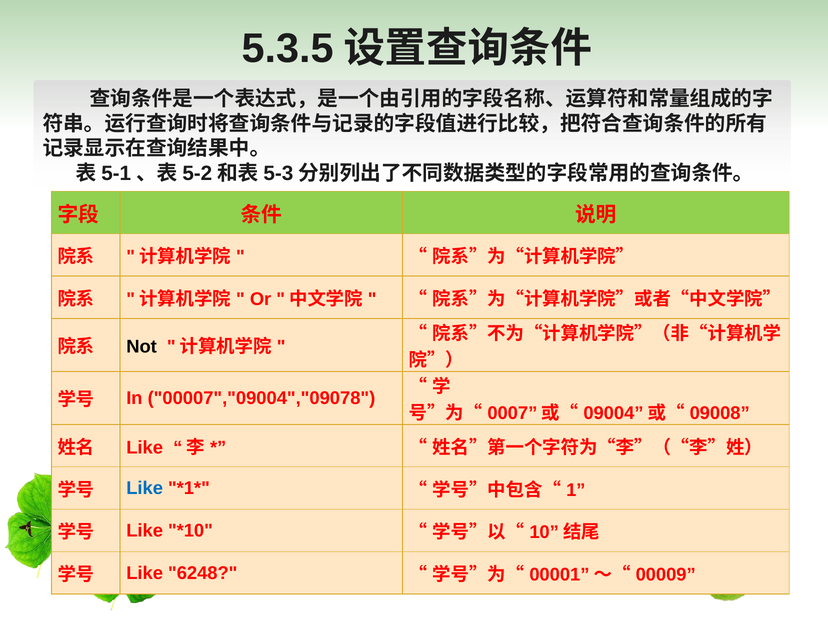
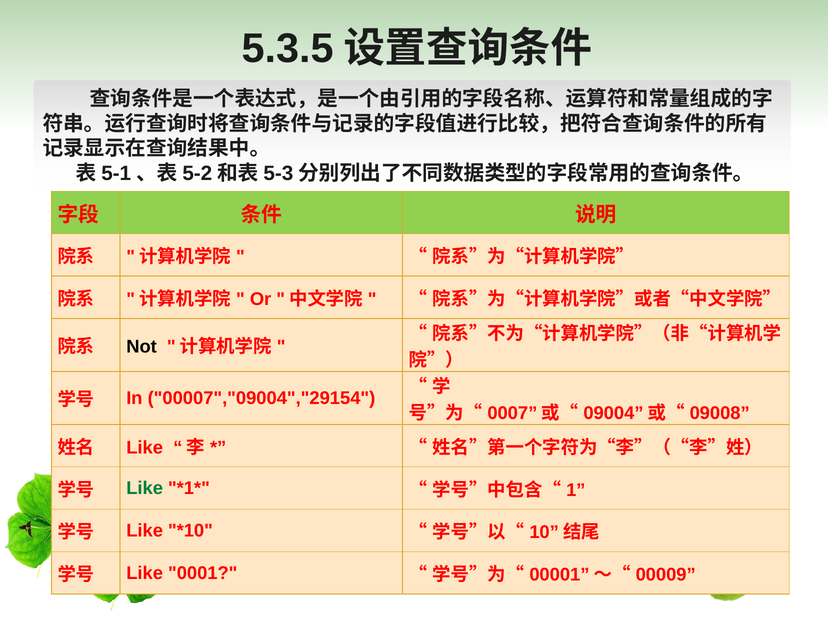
00007","09004","09078: 00007","09004","09078 -> 00007","09004","29154 (261, 398)
Like colour: blue -> green (145, 488)
6248: 6248 -> 0001 (203, 573)
